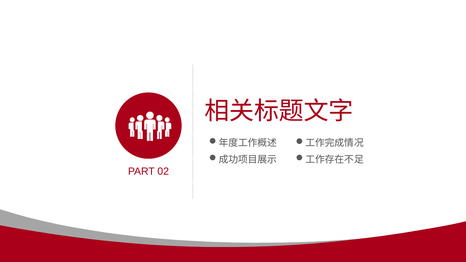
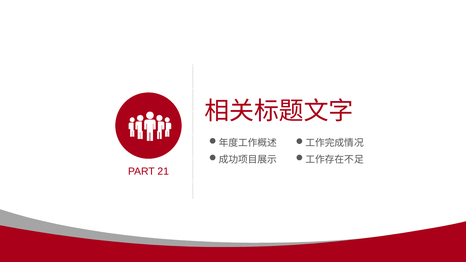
02: 02 -> 21 (163, 172)
